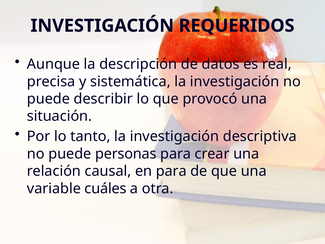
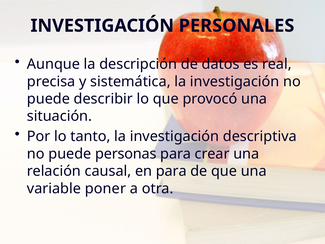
REQUERIDOS: REQUERIDOS -> PERSONALES (237, 26)
cuáles: cuáles -> poner (105, 188)
